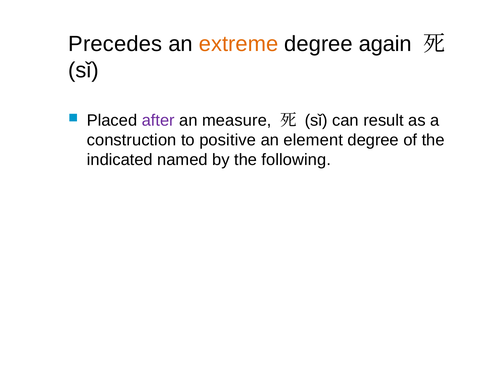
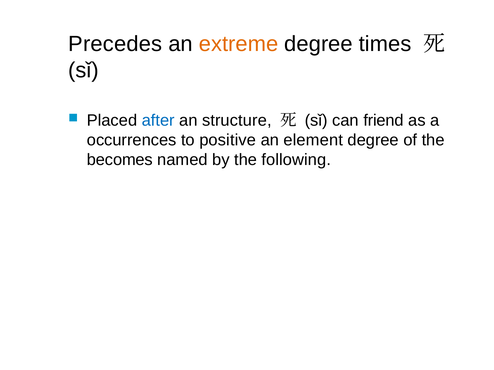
again: again -> times (385, 44)
after colour: purple -> blue (158, 121)
measure: measure -> structure (237, 121)
result: result -> friend (384, 121)
construction: construction -> occurrences (132, 140)
indicated: indicated -> becomes (120, 160)
